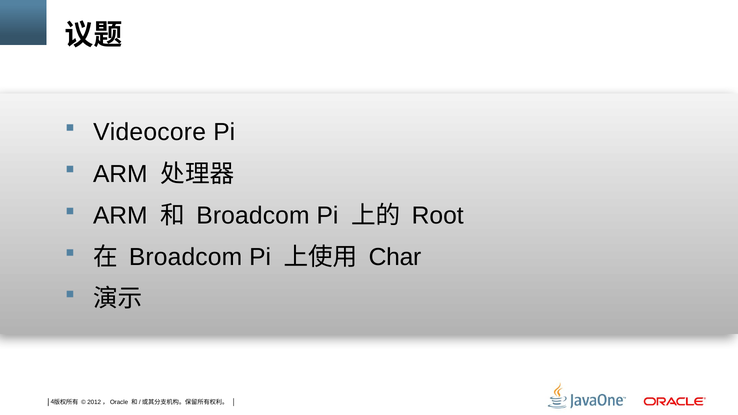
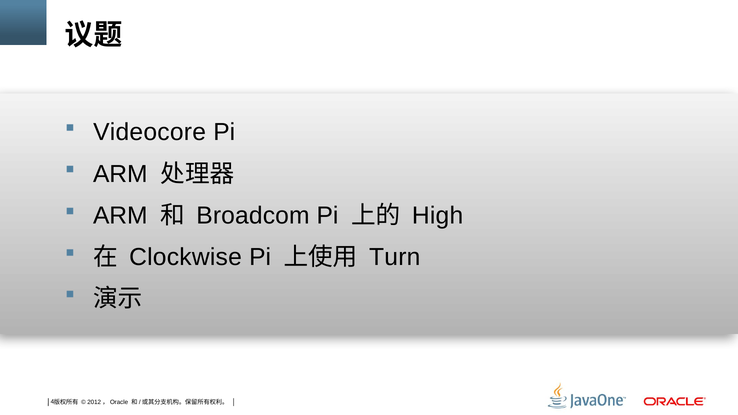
Root: Root -> High (438, 216)
Broadcom: Broadcom -> Clockwise (185, 257)
Char: Char -> Turn (395, 257)
